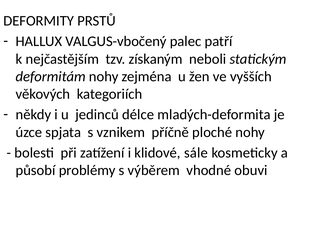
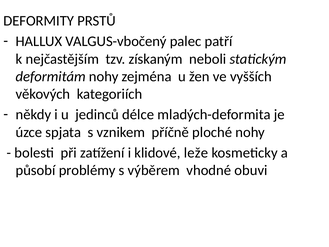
sále: sále -> leže (196, 153)
